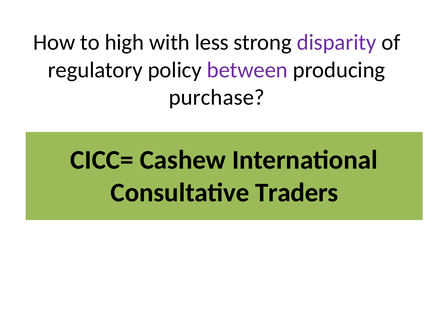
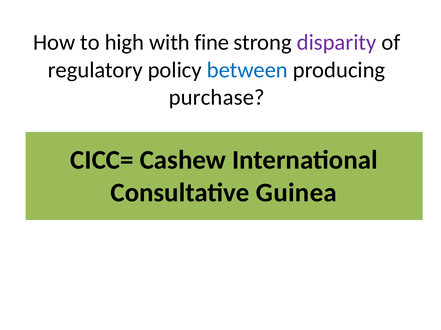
less: less -> fine (212, 42)
between colour: purple -> blue (247, 70)
Traders: Traders -> Guinea (296, 193)
